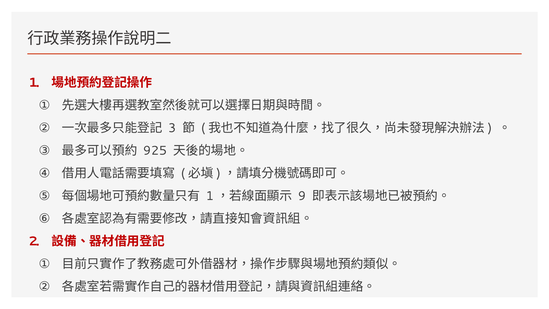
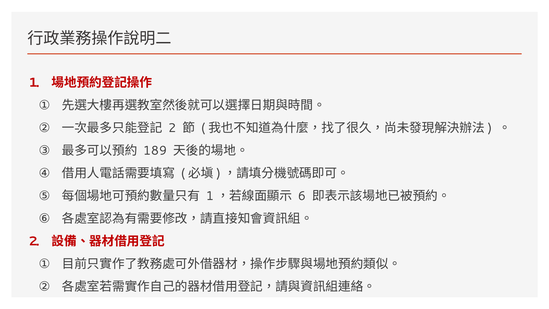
3: 3 -> 2 (172, 128)
925: 925 -> 189 (155, 151)
9: 9 -> 6 (302, 196)
